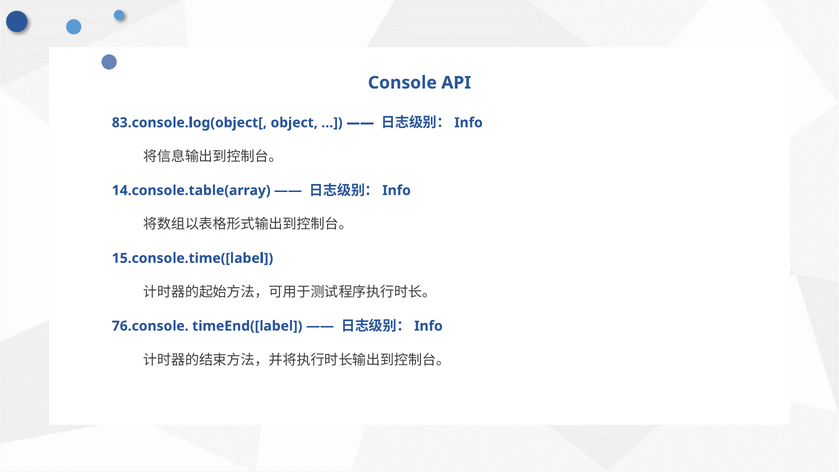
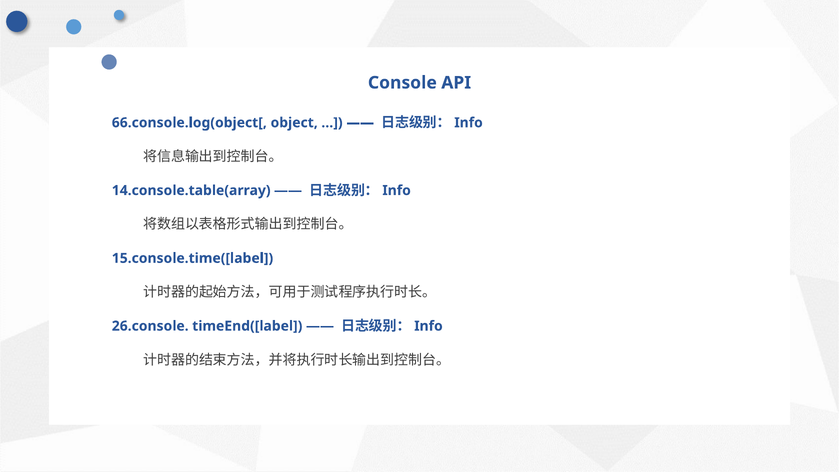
83.console.log(object[: 83.console.log(object[ -> 66.console.log(object[ (189, 123)
76.console: 76.console -> 26.console (150, 326)
